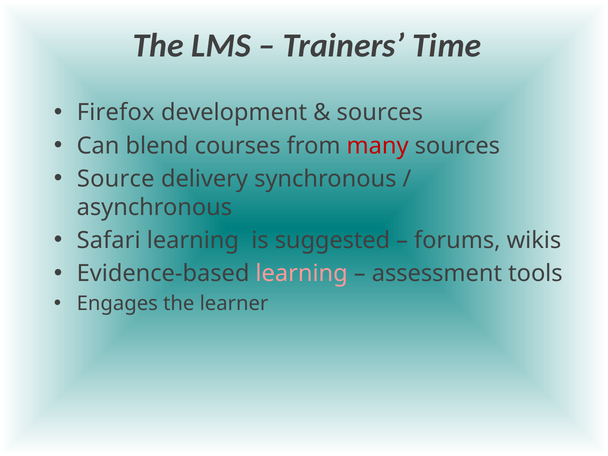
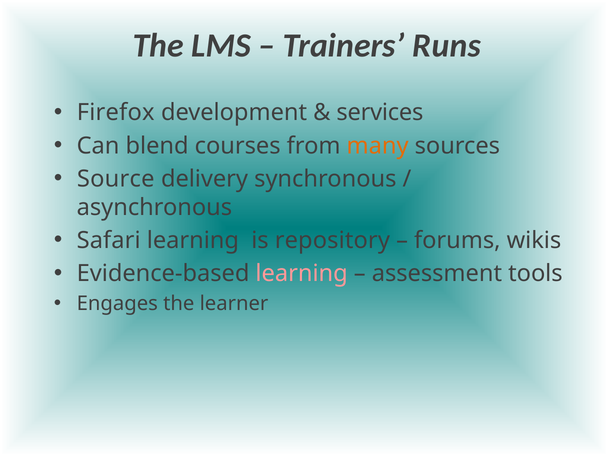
Time: Time -> Runs (447, 45)
sources: sources -> services (380, 113)
many colour: red -> orange (378, 146)
suggested: suggested -> repository (332, 240)
